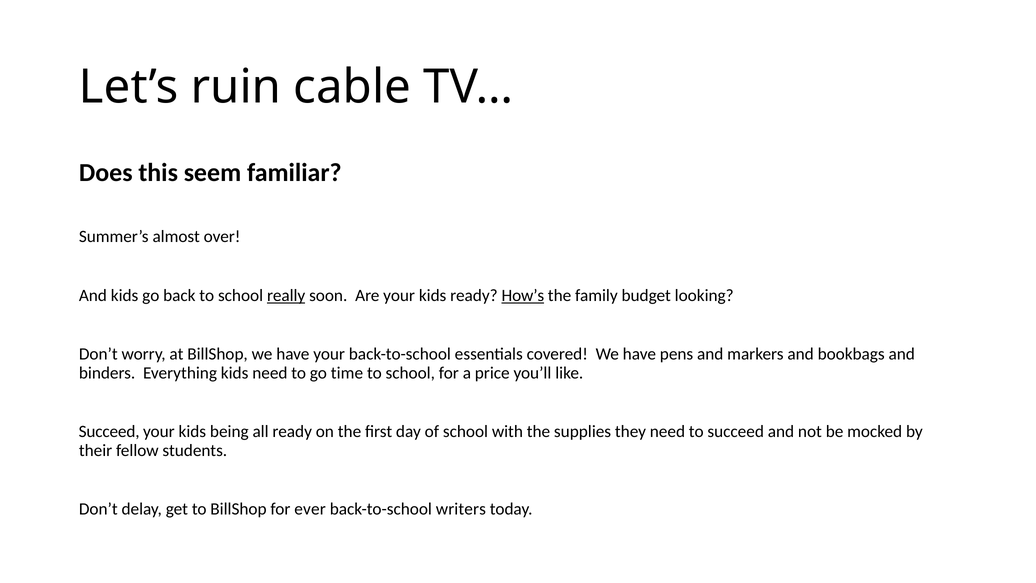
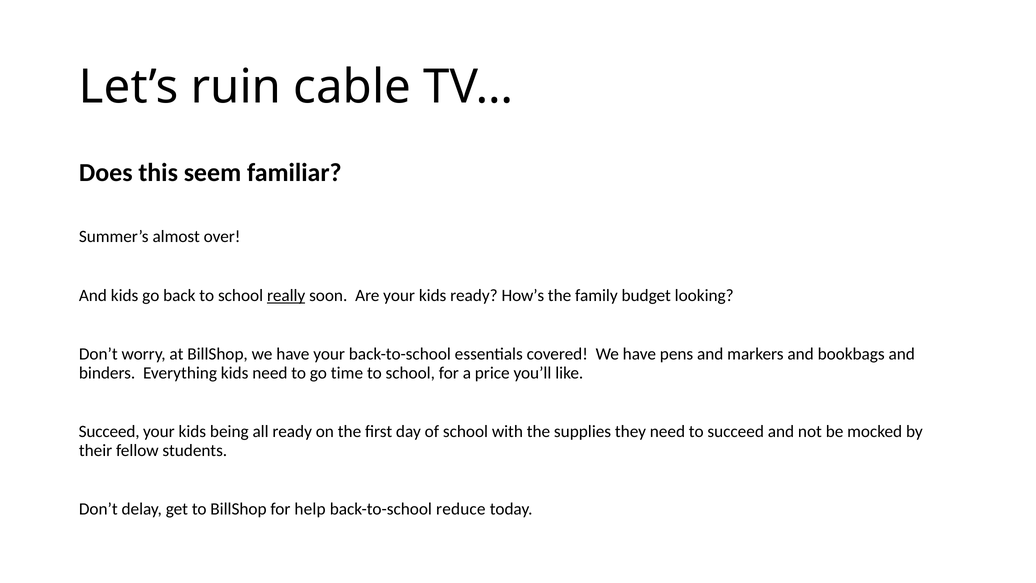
How’s underline: present -> none (523, 295)
ever: ever -> help (310, 509)
writers: writers -> reduce (461, 509)
